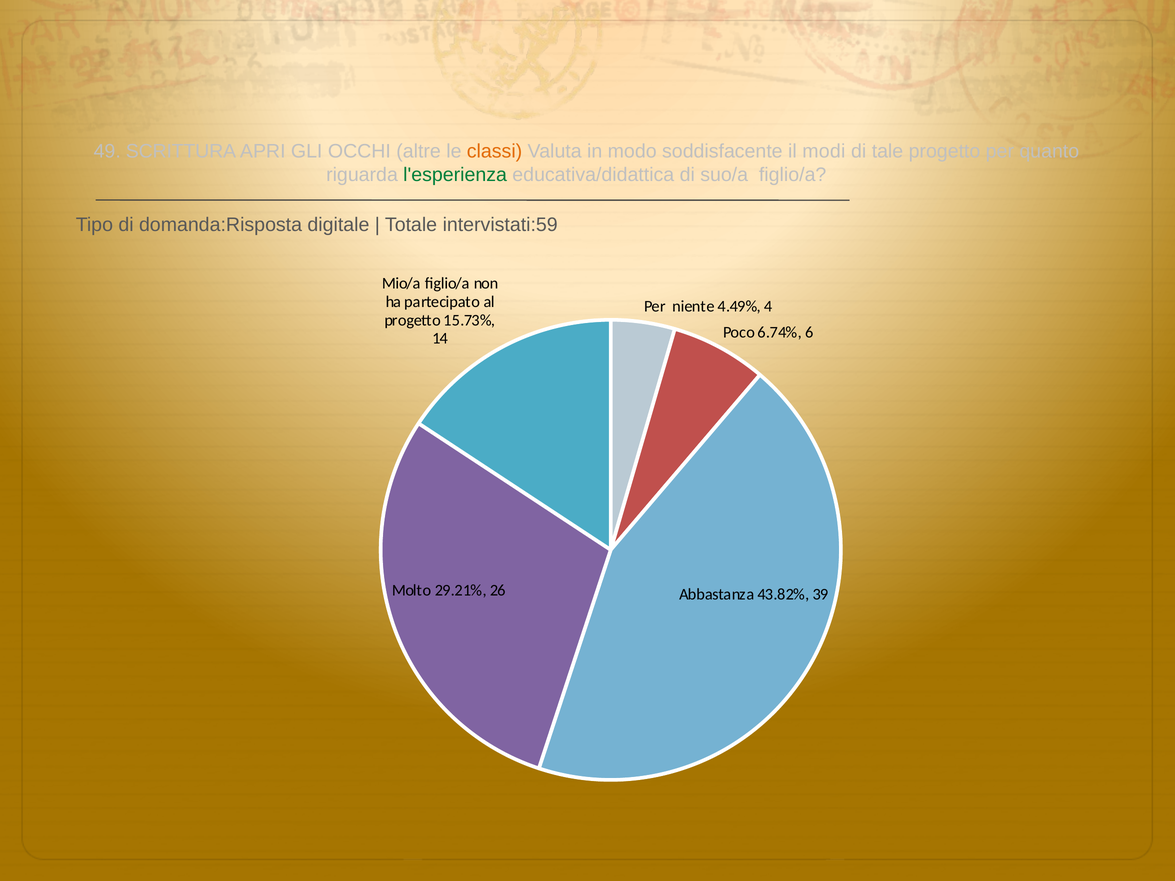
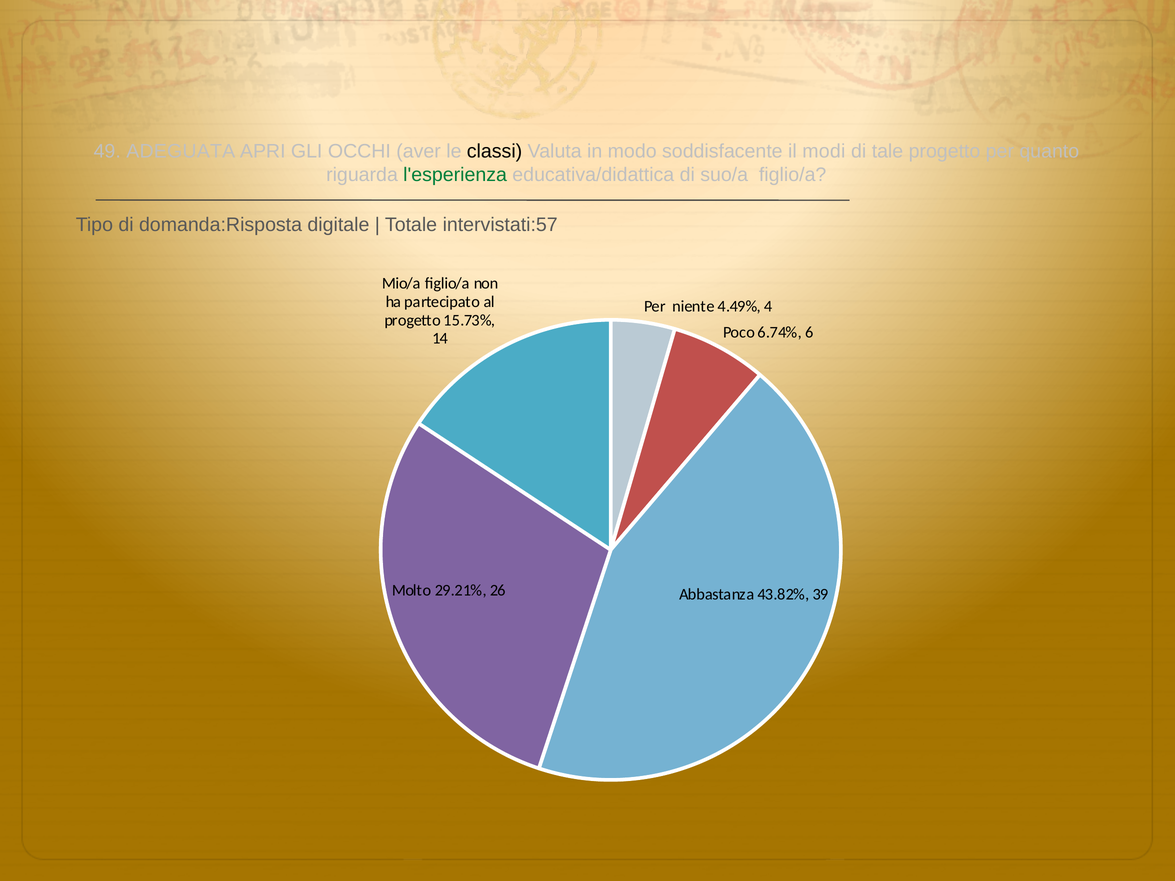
SCRITTURA: SCRITTURA -> ADEGUATA (181, 151)
altre: altre -> aver (419, 151)
classi colour: orange -> black (495, 151)
intervistati:59: intervistati:59 -> intervistati:57 (500, 225)
